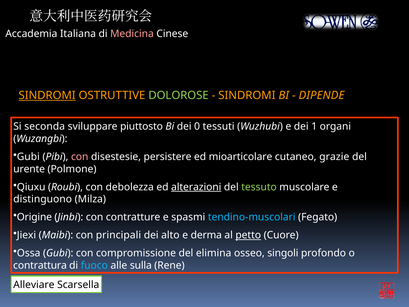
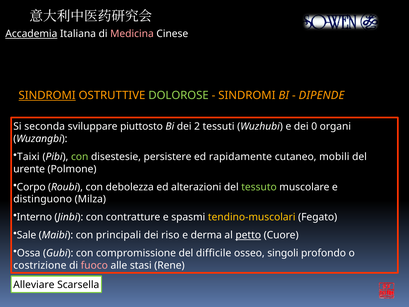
Accademia underline: none -> present (31, 34)
0: 0 -> 2 (197, 126)
1: 1 -> 0 (314, 126)
Gubi: Gubi -> Taixi (28, 157)
con colour: pink -> light green (80, 157)
mioarticolare: mioarticolare -> rapidamente (240, 157)
grazie: grazie -> mobili (334, 157)
Qiuxu: Qiuxu -> Corpo (31, 187)
alterazioni underline: present -> none (196, 187)
Origine: Origine -> Interno (34, 217)
tendino-muscolari colour: light blue -> yellow (252, 217)
Jiexi: Jiexi -> Sale (27, 235)
alto: alto -> riso (170, 235)
elimina: elimina -> difficile (214, 253)
contrattura: contrattura -> costrizione (40, 265)
fuoco colour: light blue -> pink (94, 265)
sulla: sulla -> stasi (141, 265)
